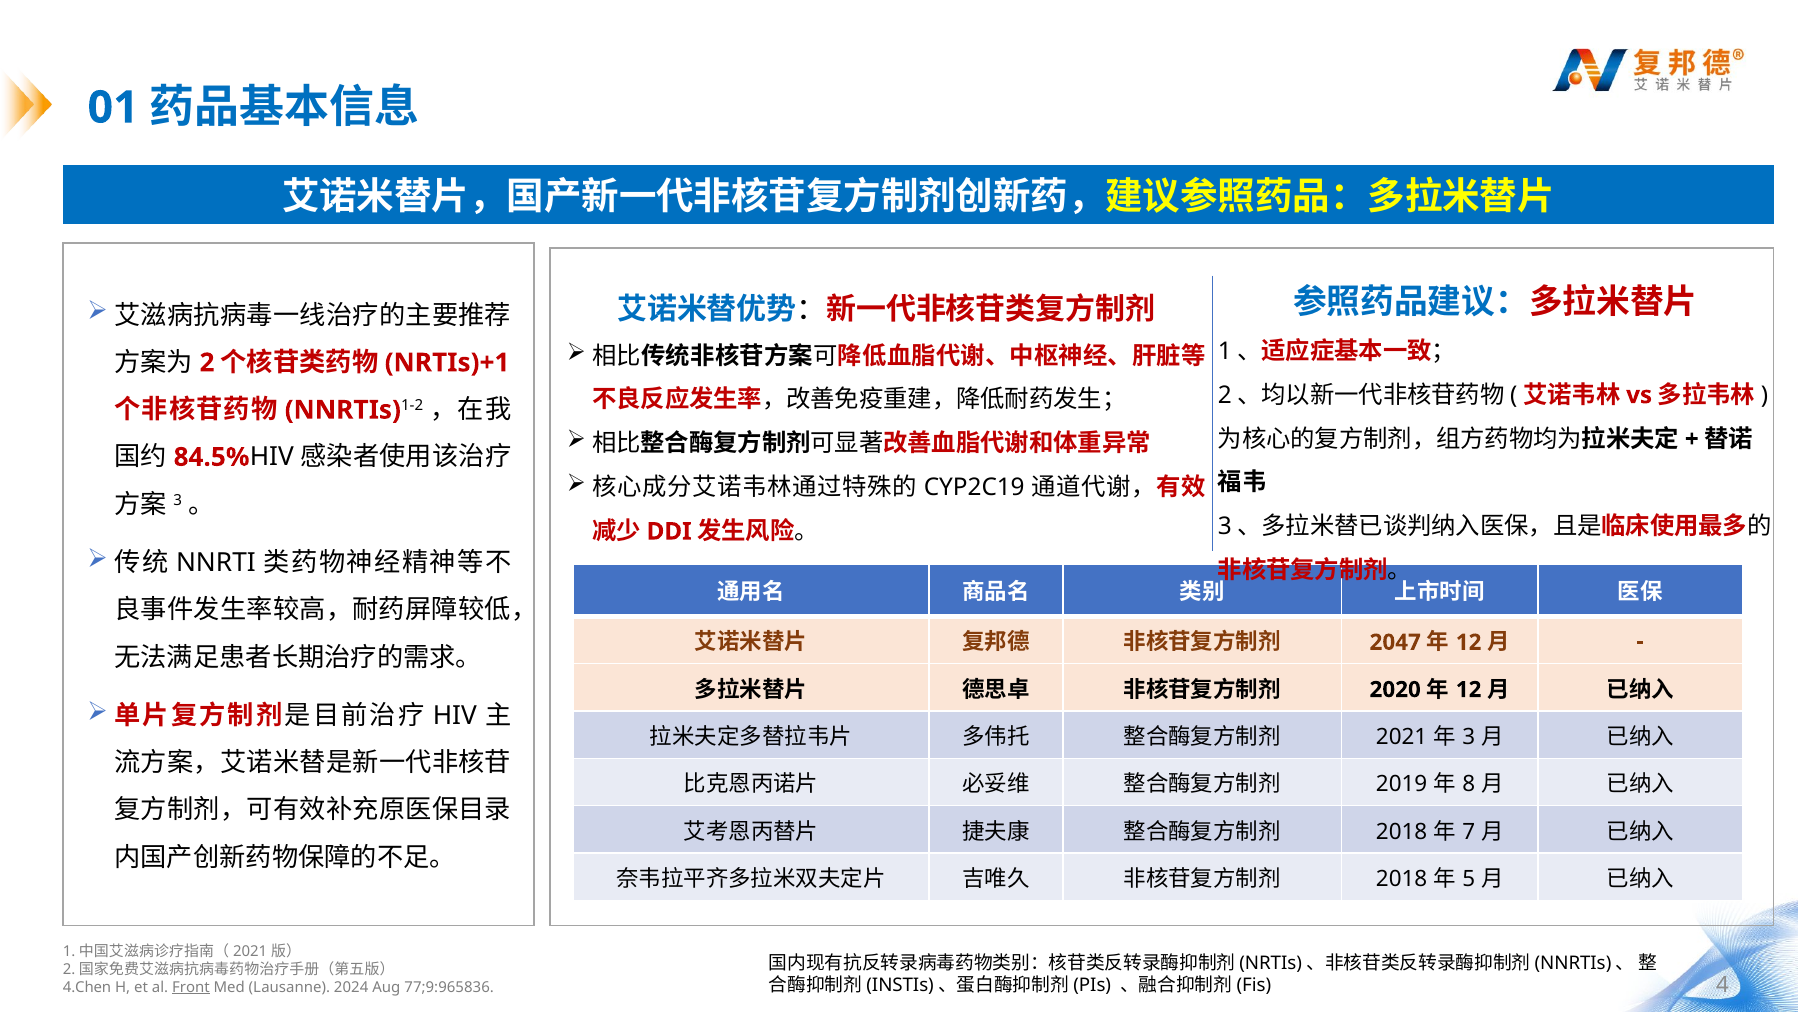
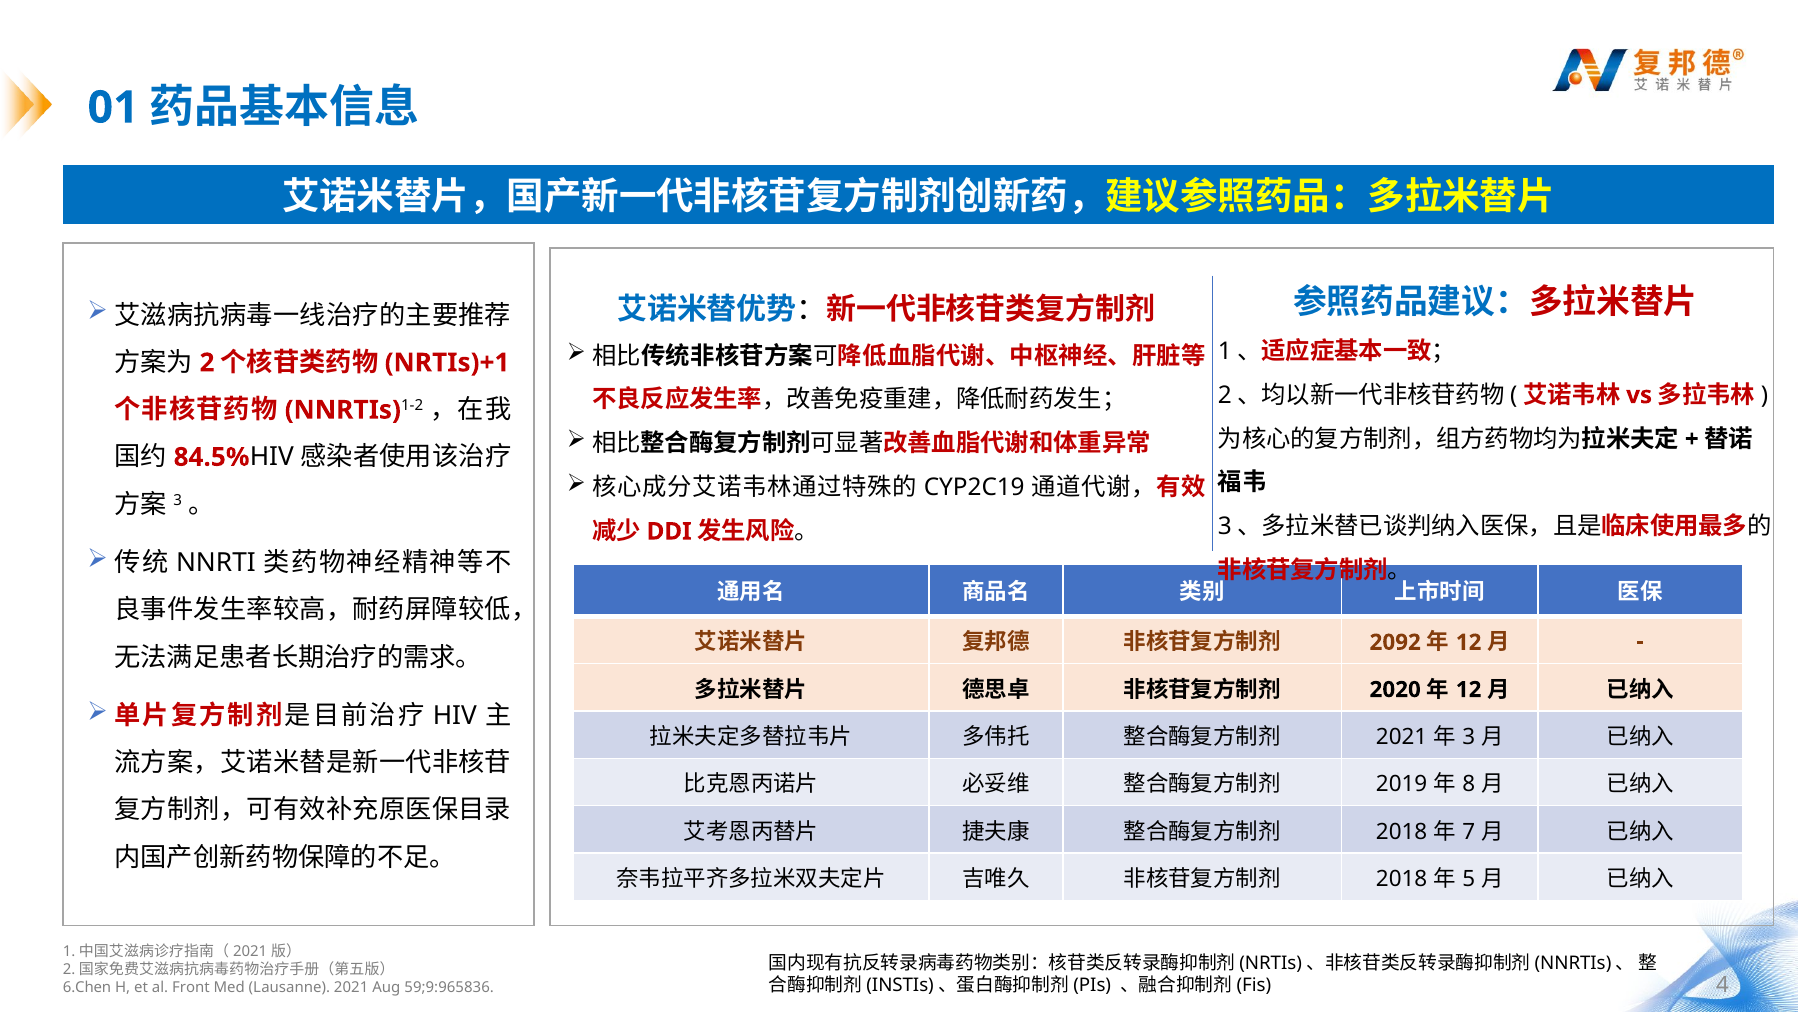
2047: 2047 -> 2092 (1395, 642)
4.Chen: 4.Chen -> 6.Chen (87, 987)
Front underline: present -> none (191, 987)
Lausanne 2024: 2024 -> 2021 (351, 987)
77;9:965836: 77;9:965836 -> 59;9:965836 (449, 987)
